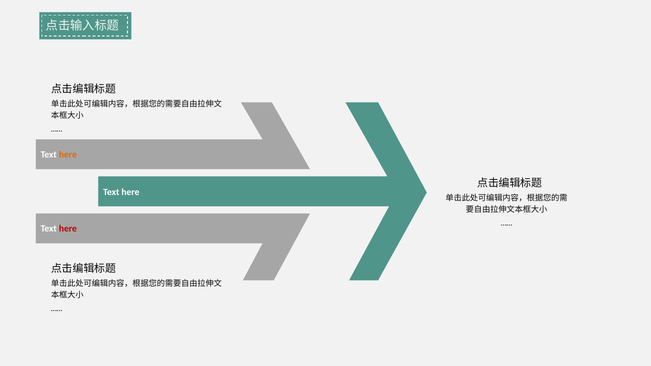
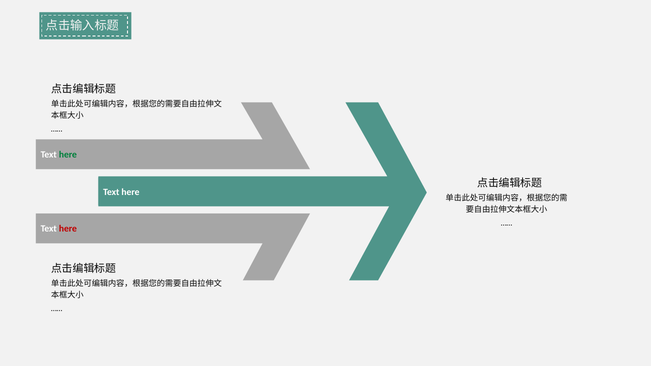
here colour: orange -> green (68, 154)
